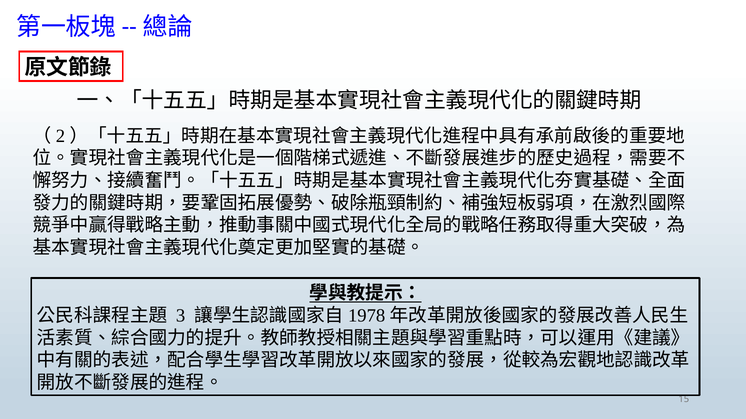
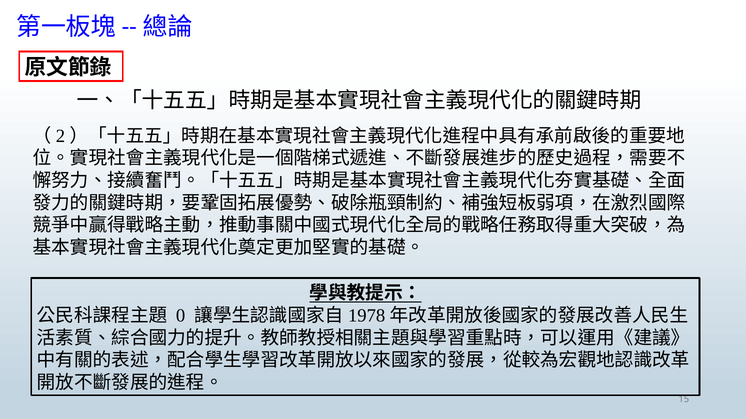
3: 3 -> 0 (181, 316)
